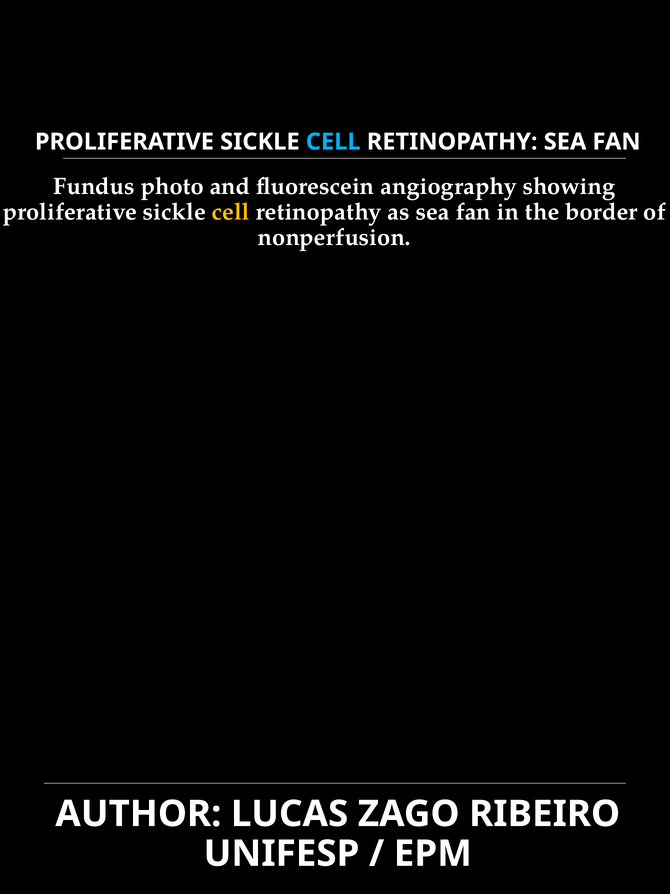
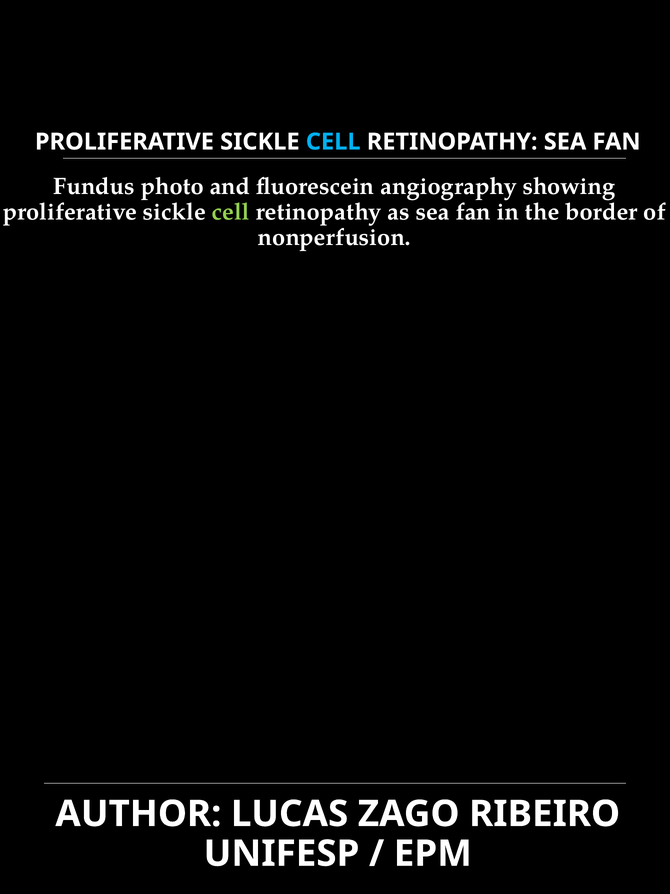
cell colour: yellow -> light green (231, 212)
